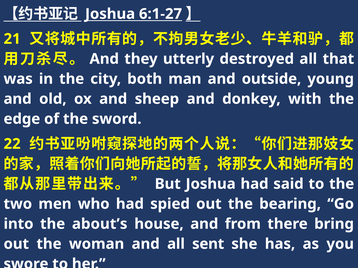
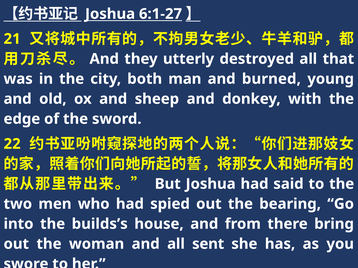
outside: outside -> burned (271, 79)
about’s: about’s -> builds’s (100, 224)
